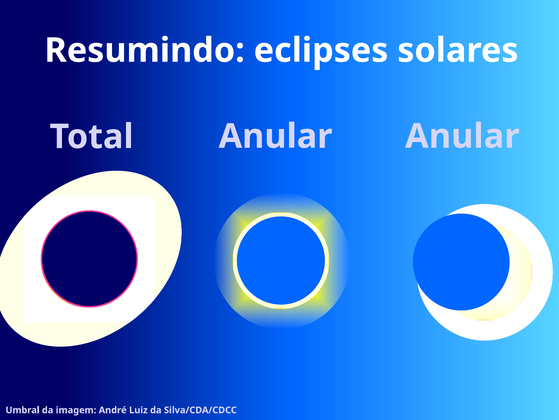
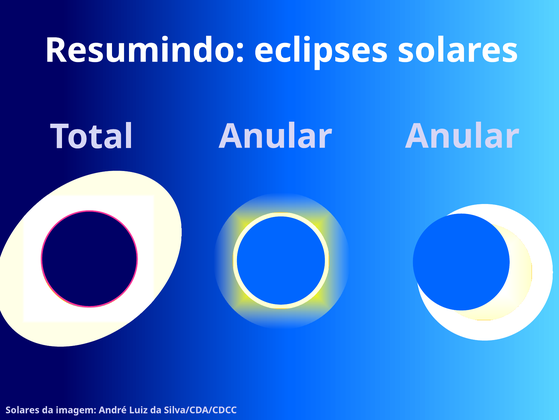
Umbral: Umbral -> Solares (22, 409)
